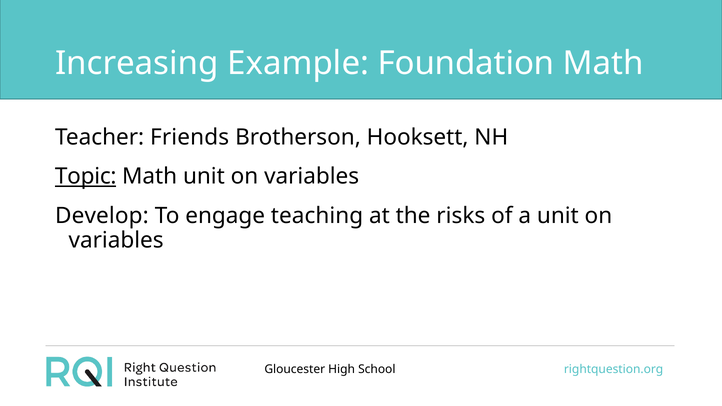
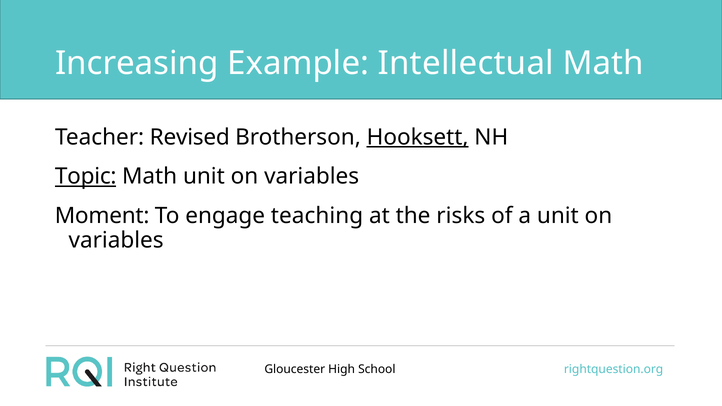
Foundation: Foundation -> Intellectual (466, 63)
Friends: Friends -> Revised (190, 137)
Hooksett underline: none -> present (418, 137)
Develop: Develop -> Moment (102, 216)
